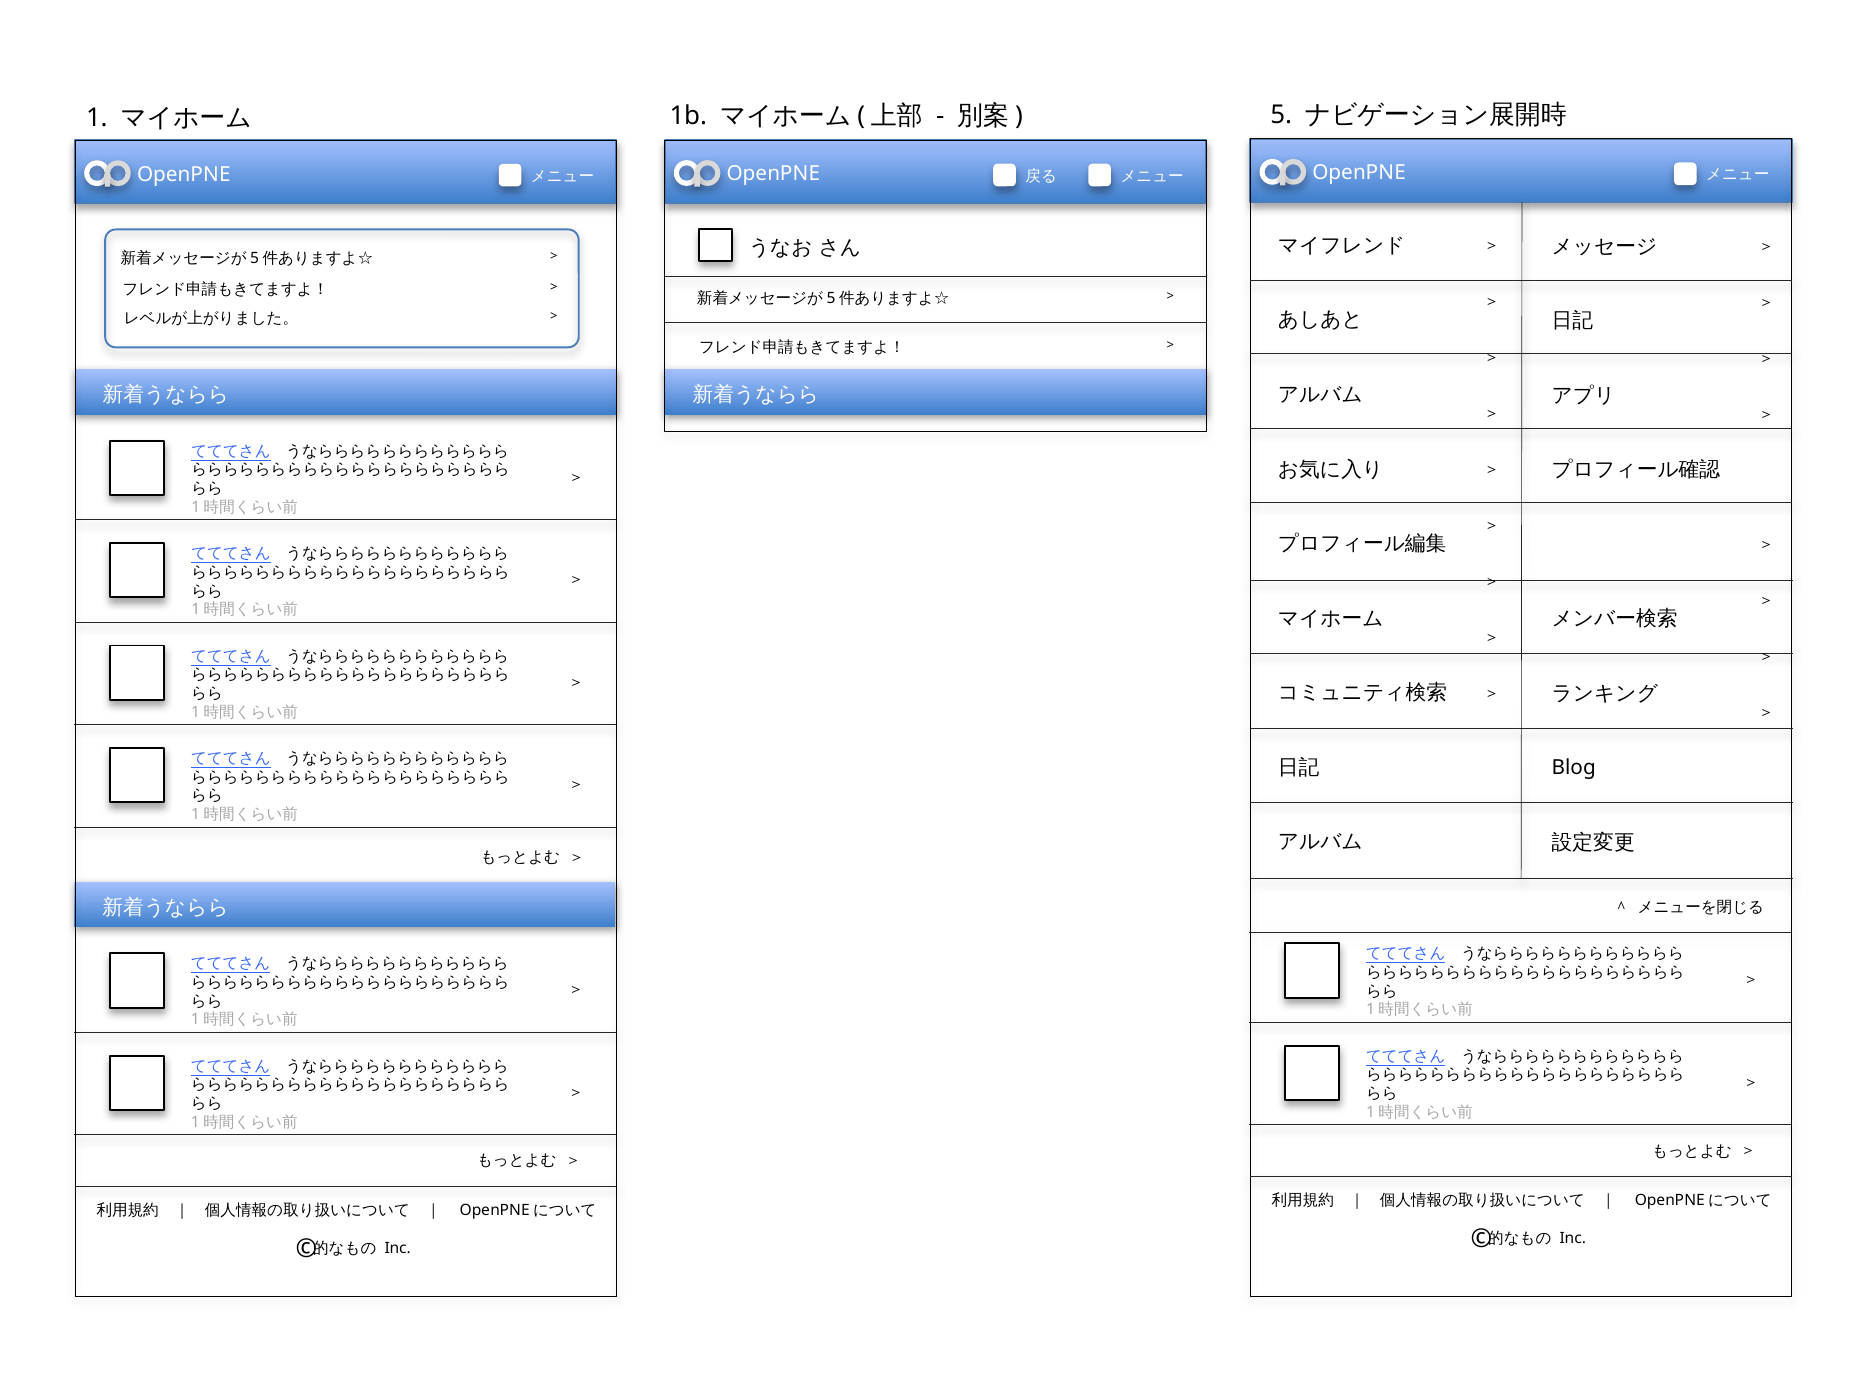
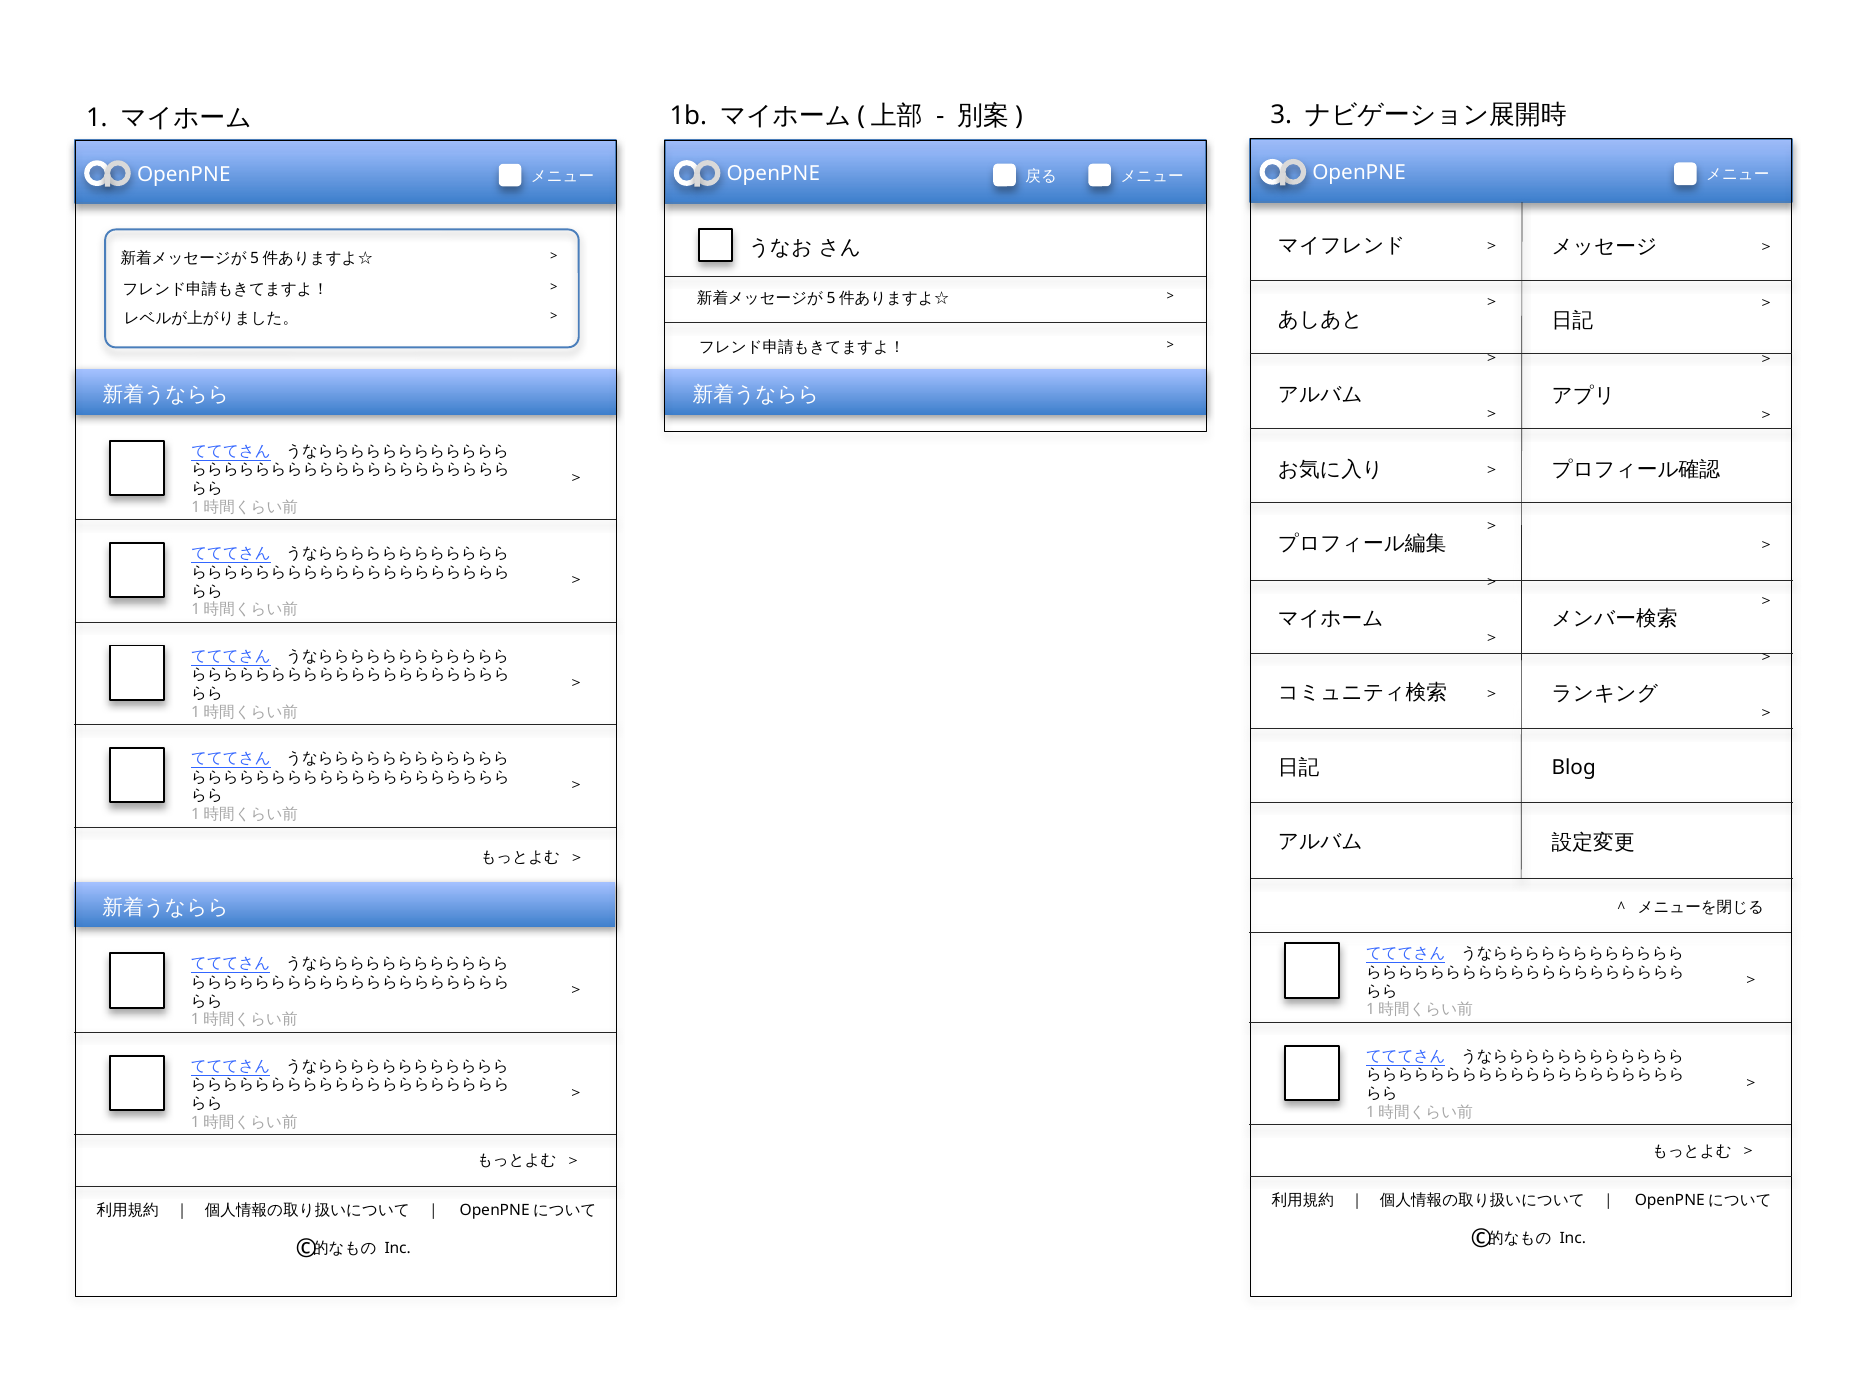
5: 5 -> 3 (1281, 115)
